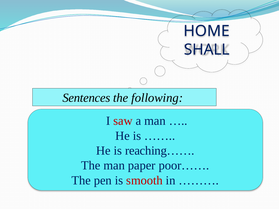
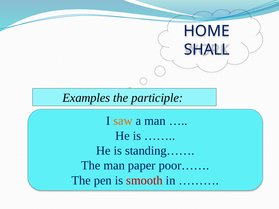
Sentences: Sentences -> Examples (86, 98)
following: following -> participle (157, 98)
saw colour: red -> orange (123, 121)
reaching……: reaching…… -> standing…… (160, 151)
